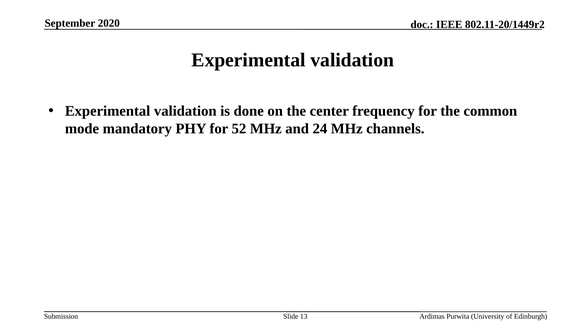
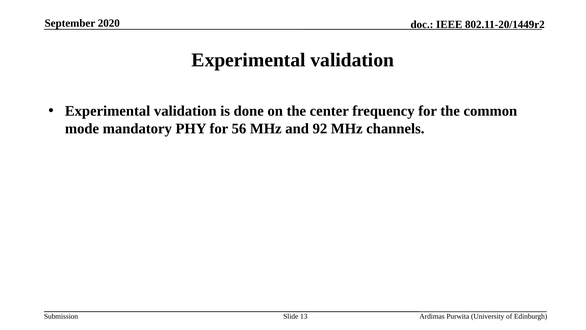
52: 52 -> 56 (239, 128)
24: 24 -> 92 (320, 128)
